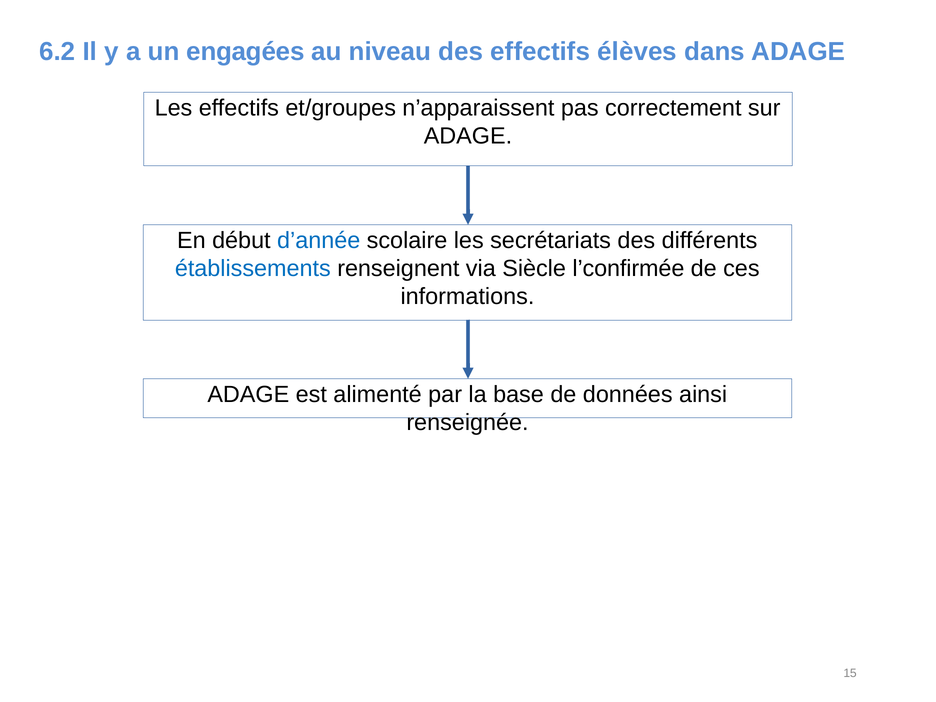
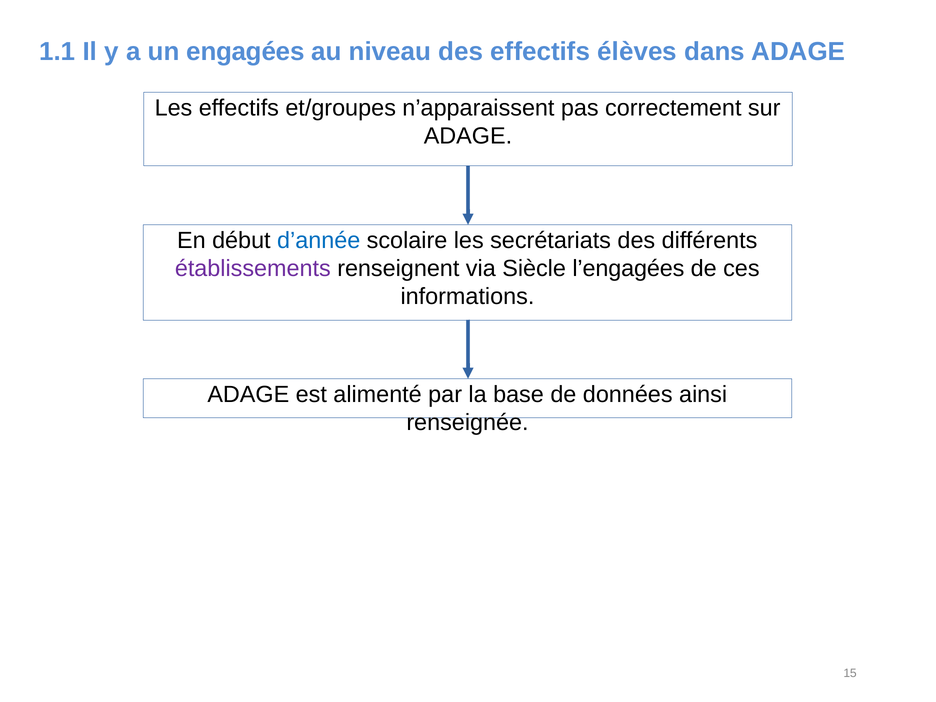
6.2: 6.2 -> 1.1 (57, 51)
établissements colour: blue -> purple (253, 269)
l’confirmée: l’confirmée -> l’engagées (628, 269)
